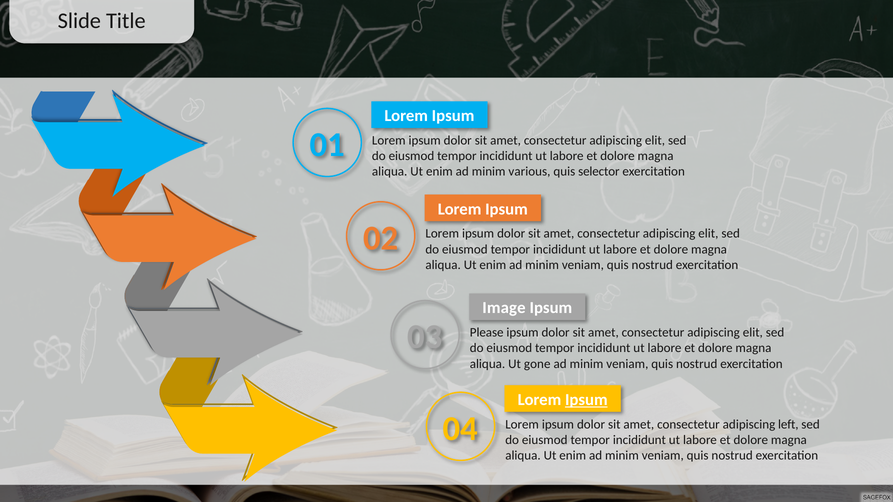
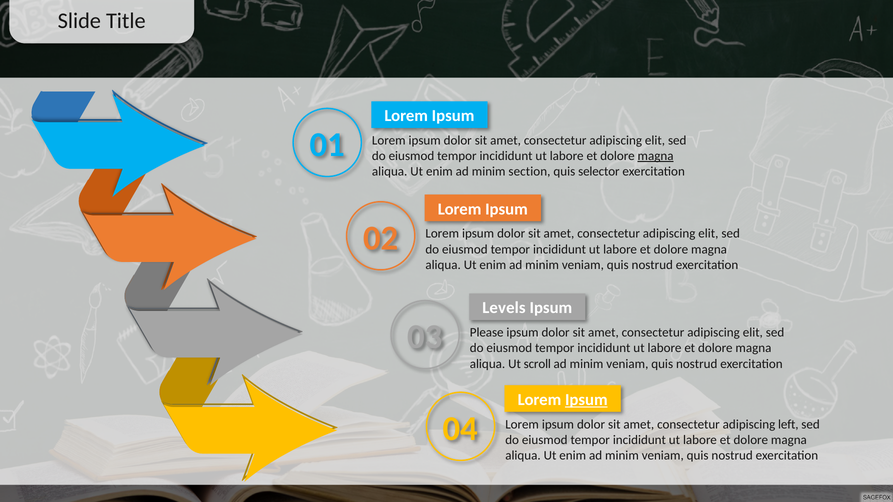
magna underline: none -> present (656, 156)
various: various -> section (529, 172)
Image: Image -> Levels (504, 308)
gone: gone -> scroll (537, 364)
